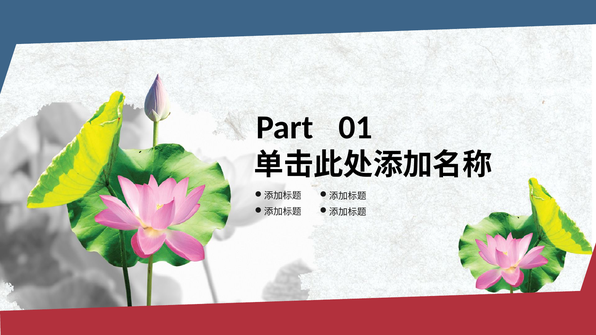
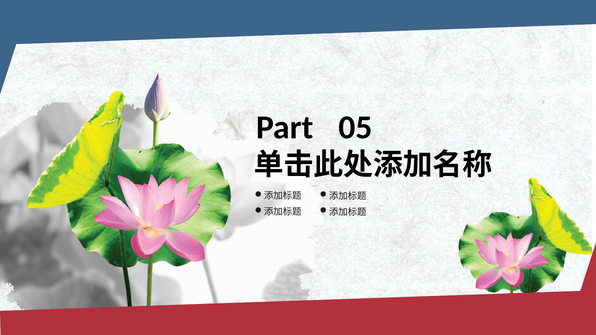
01: 01 -> 05 (355, 128)
